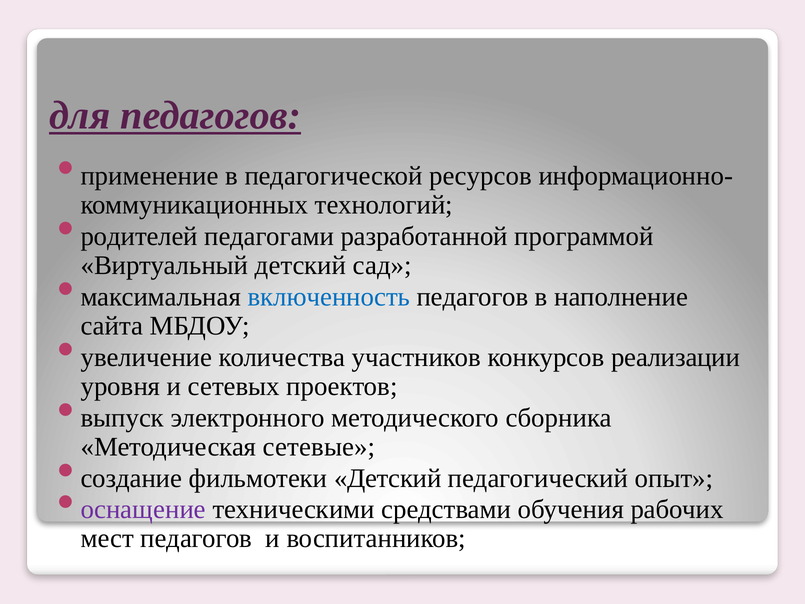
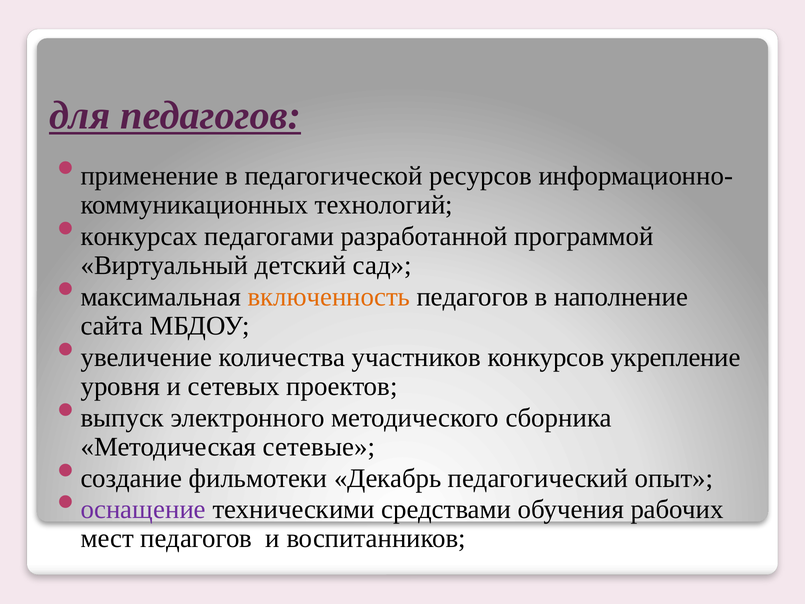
родителей: родителей -> конкурсах (139, 236)
включенность colour: blue -> orange (329, 297)
реализации: реализации -> укрепление (676, 357)
фильмотеки Детский: Детский -> Декабрь (388, 478)
